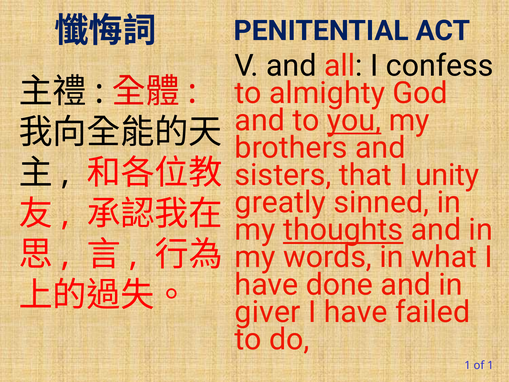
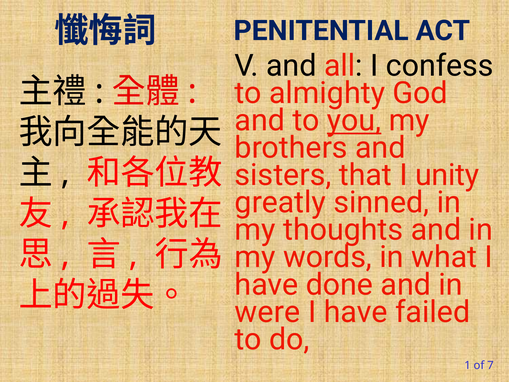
thoughts underline: present -> none (343, 230)
giver: giver -> were (268, 312)
of 1: 1 -> 7 (490, 365)
